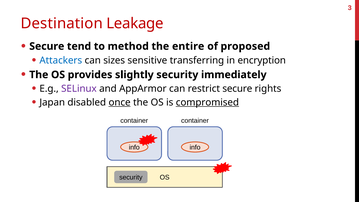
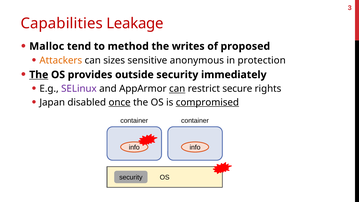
Destination: Destination -> Capabilities (62, 23)
Secure: Secure -> Malloc (47, 46)
entire: entire -> writes (188, 46)
Attackers colour: blue -> orange (61, 60)
transferring: transferring -> anonymous (197, 60)
encryption: encryption -> protection (262, 60)
The underline: none -> present (39, 75)
slightly: slightly -> outside (134, 75)
can underline: none -> present (177, 89)
